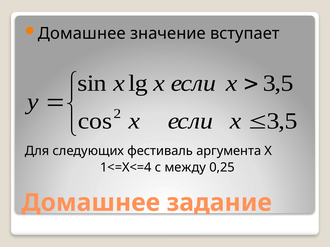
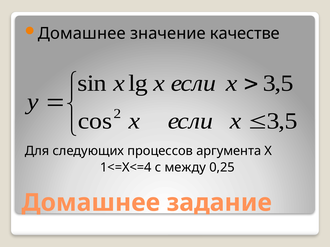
вступает: вступает -> качестве (245, 33)
фестиваль: фестиваль -> процессов (160, 151)
